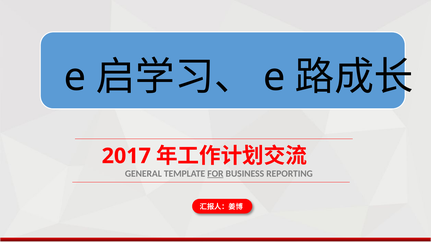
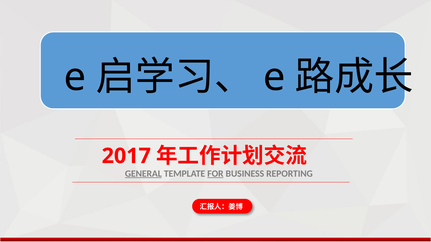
GENERAL underline: none -> present (143, 174)
